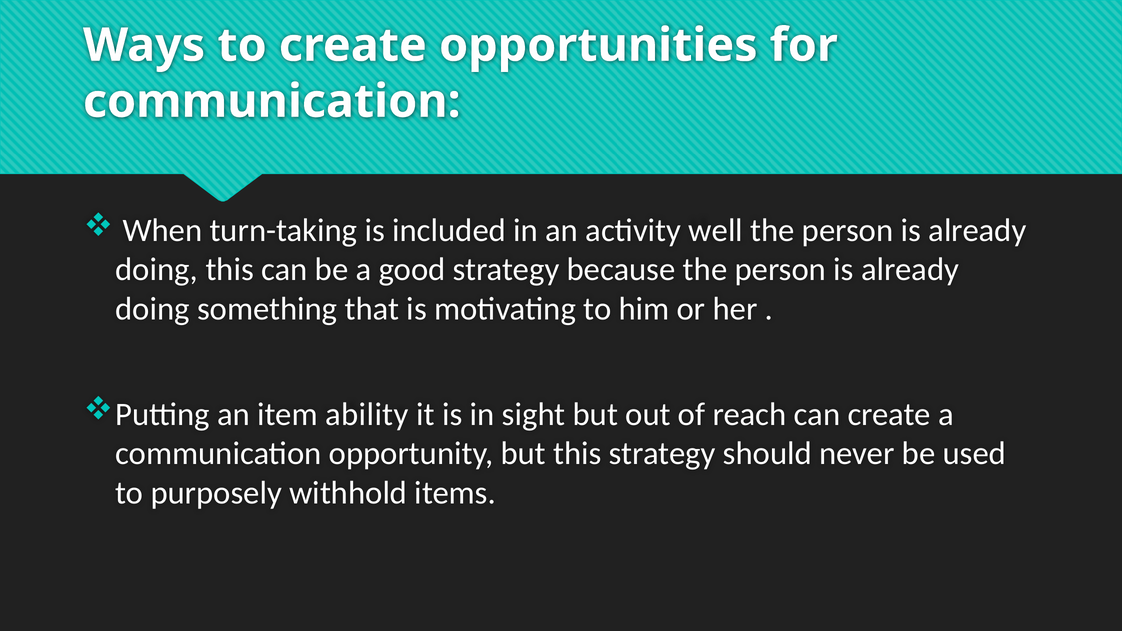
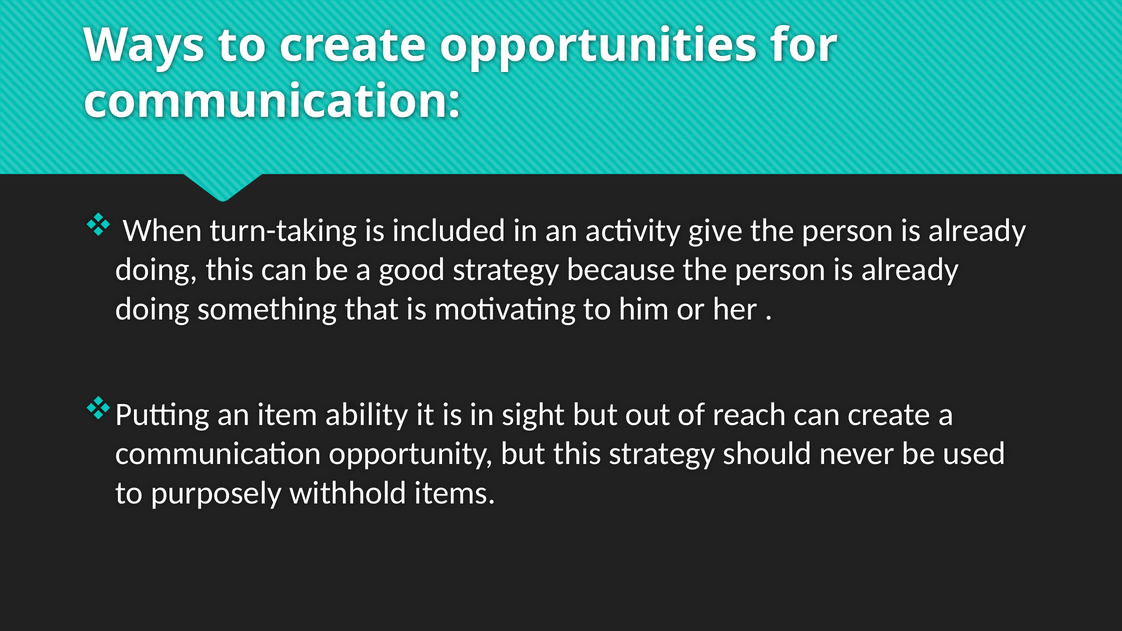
well: well -> give (716, 231)
